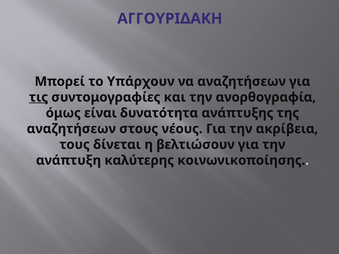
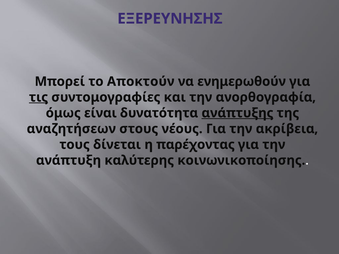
ΑΓΓΟΥΡΙΔΑΚΗ: ΑΓΓΟΥΡΙΔΑΚΗ -> ΕΞΕΡΕΥΝΗΣΗΣ (170, 19)
Υπάρχουν: Υπάρχουν -> Αποκτούν (141, 82)
να αναζητήσεων: αναζητήσεων -> ενημερωθούν (242, 82)
ανάπτυξης underline: none -> present (237, 113)
βελτιώσουν: βελτιώσουν -> παρέχοντας (195, 145)
